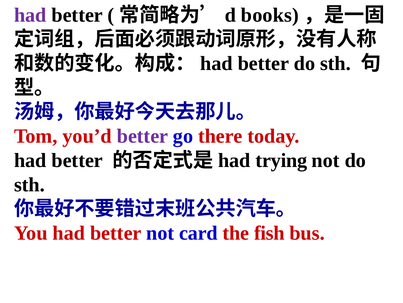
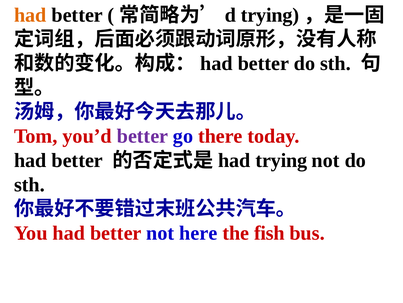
had colour: purple -> orange (30, 15)
books: books -> trying (270, 15)
card: card -> here (198, 233)
